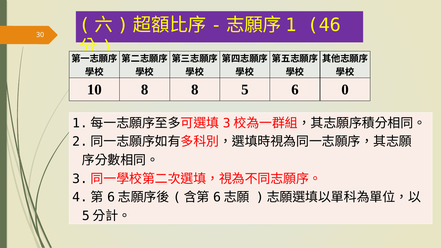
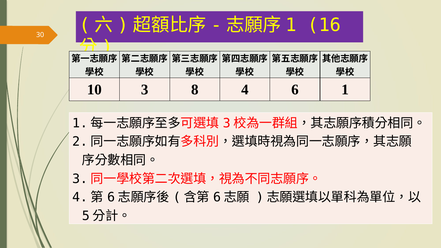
46: 46 -> 16 (324, 25)
10 8: 8 -> 3 (145, 90)
5: 5 -> 4 (245, 90)
6 0: 0 -> 1 (345, 90)
